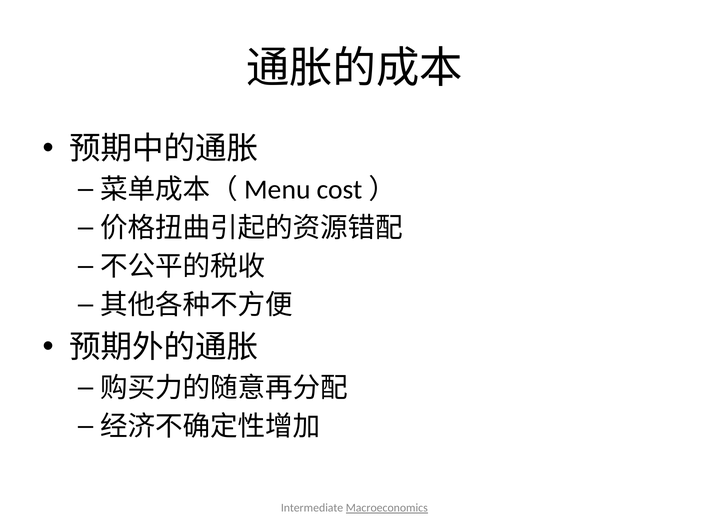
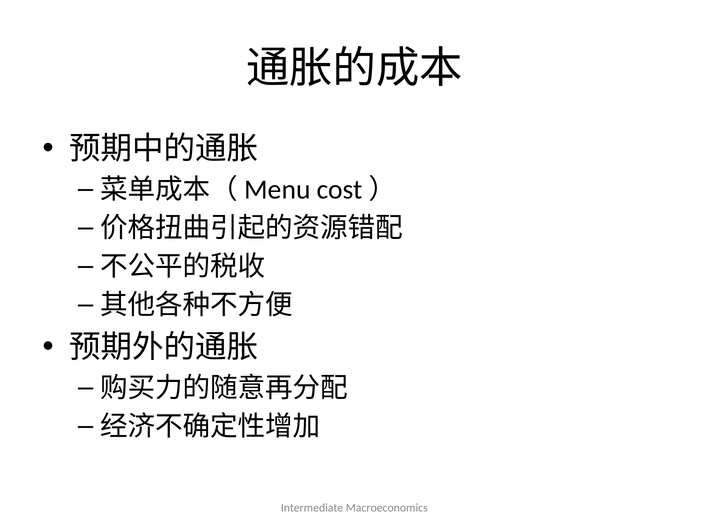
Macroeconomics underline: present -> none (387, 508)
